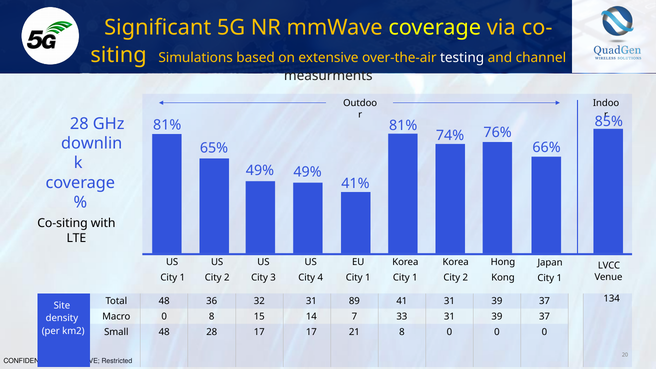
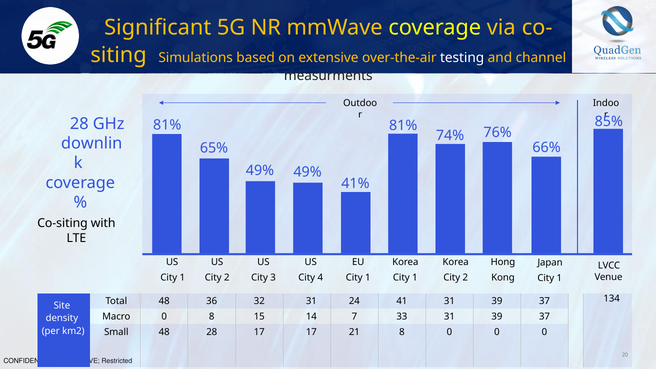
89: 89 -> 24 (354, 301)
